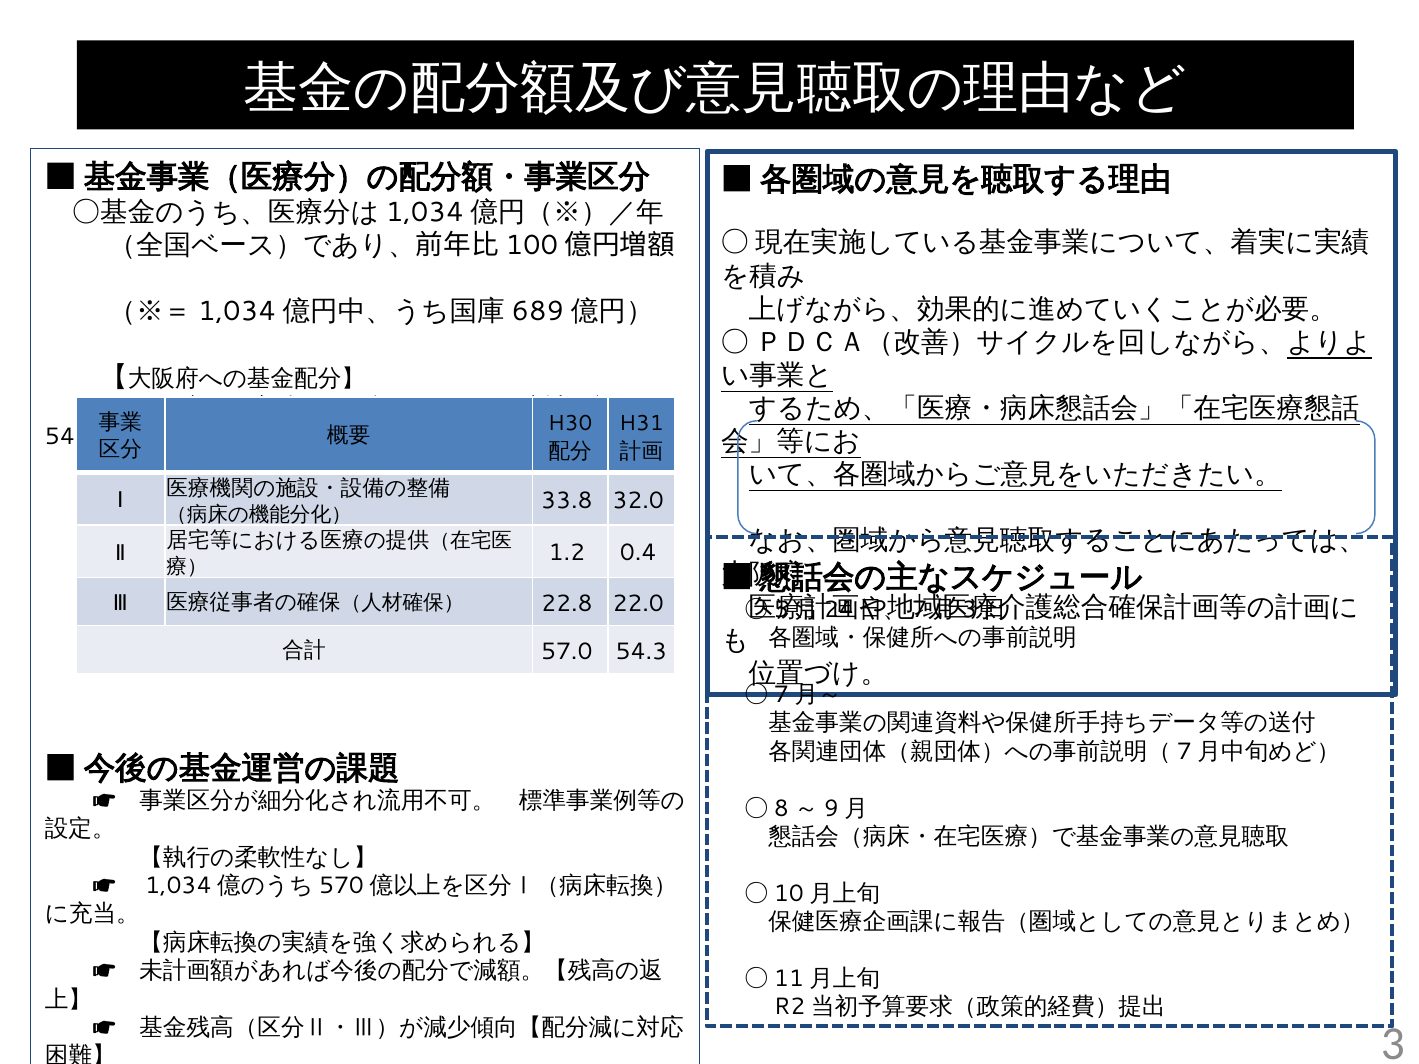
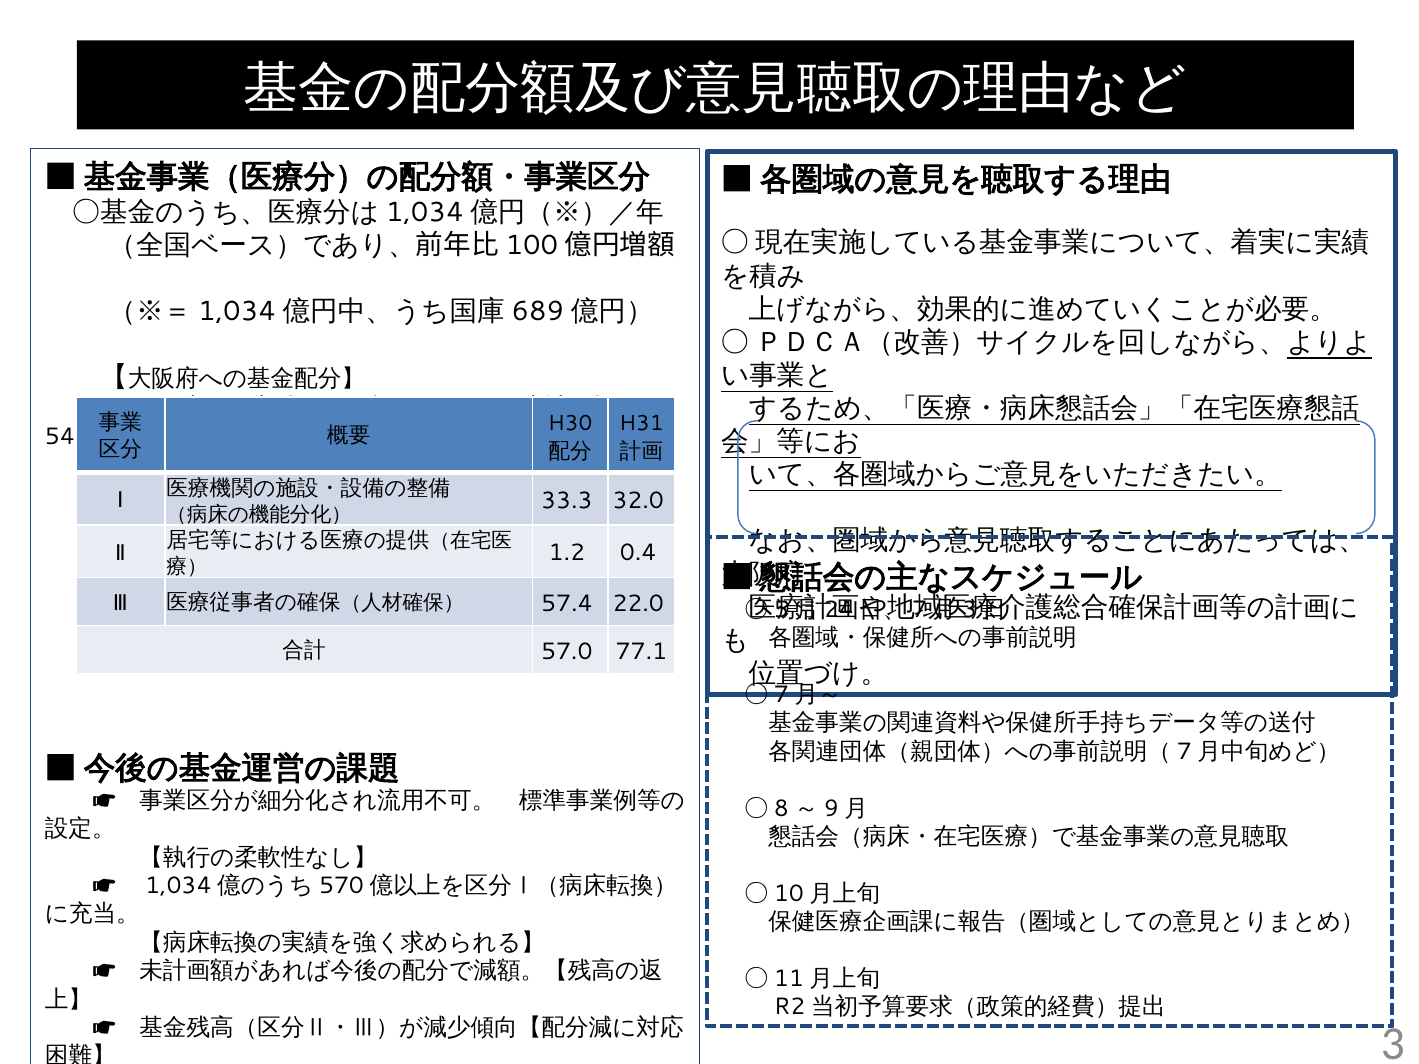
33.8: 33.8 -> 33.3 (567, 501)
22.8: 22.8 -> 57.4 (567, 603)
54.3: 54.3 -> 77.1 (641, 652)
